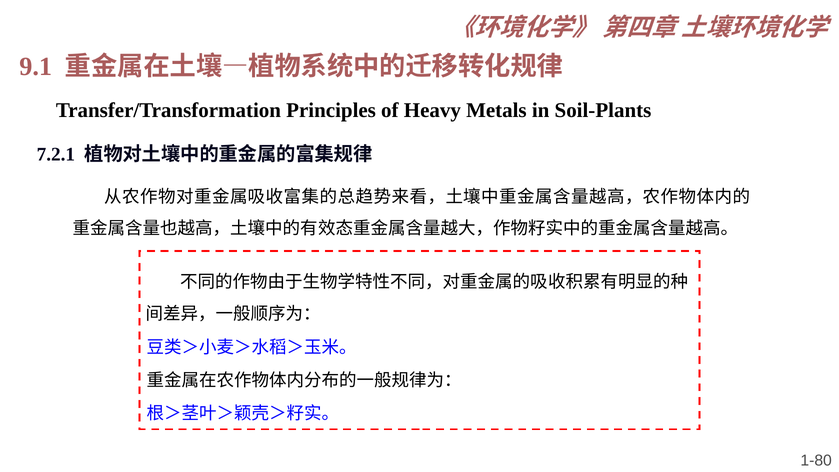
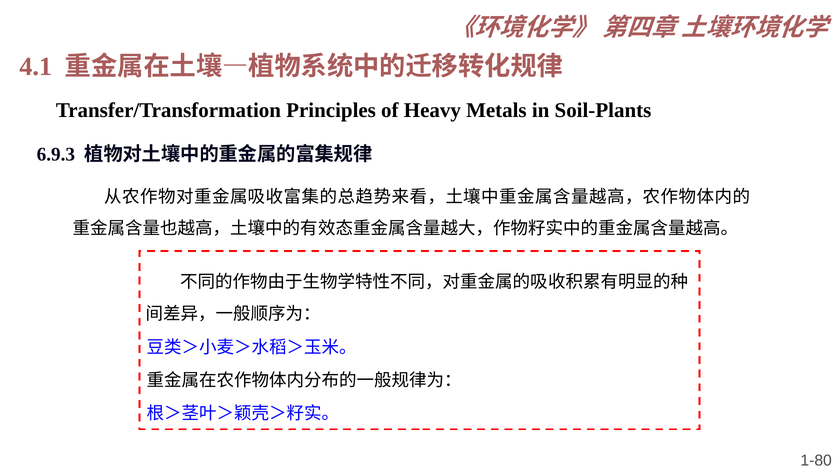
9.1: 9.1 -> 4.1 (36, 67)
7.2.1: 7.2.1 -> 6.9.3 (56, 154)
